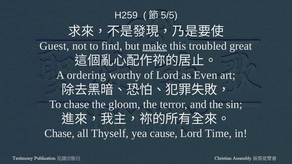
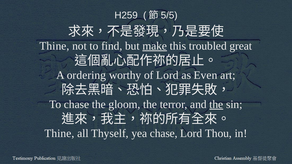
Guest: Guest -> Thine (54, 46)
the underline: none -> present (216, 104)
Chase: Chase -> Thine (59, 134)
yea cause: cause -> chase (164, 134)
Time: Time -> Thou (218, 134)
